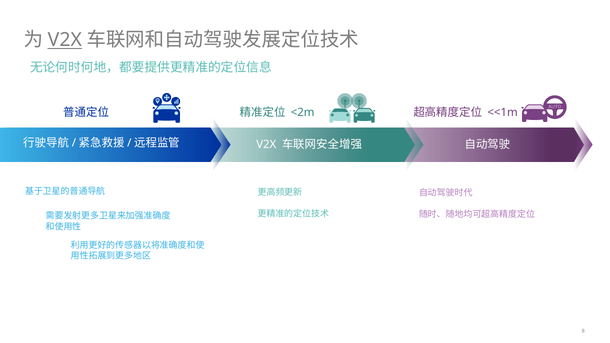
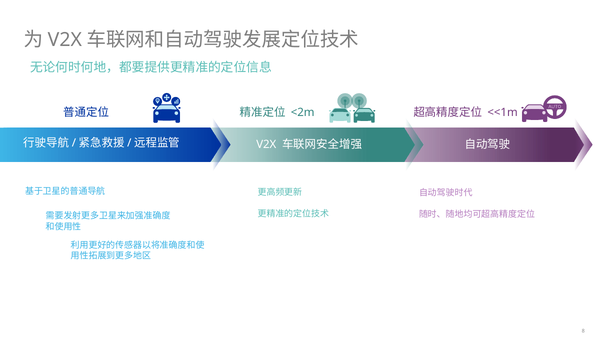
V2X underline: present -> none (65, 40)
